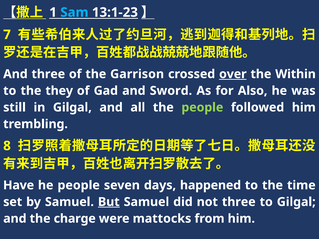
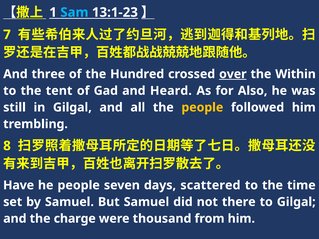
Garrison: Garrison -> Hundred (137, 74)
they: they -> tent (59, 91)
Sword: Sword -> Heard (171, 91)
people colour: light green -> yellow (202, 107)
happened: happened -> scattered (210, 185)
But underline: present -> none (109, 202)
not three: three -> there (239, 202)
mattocks: mattocks -> thousand (162, 219)
